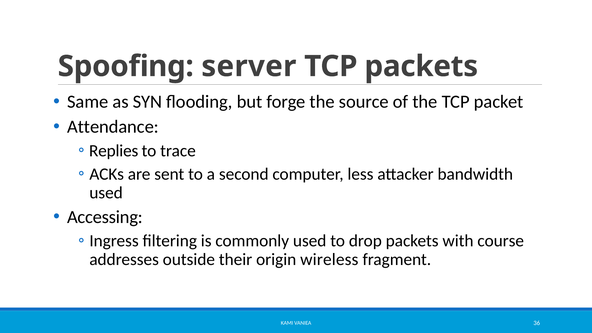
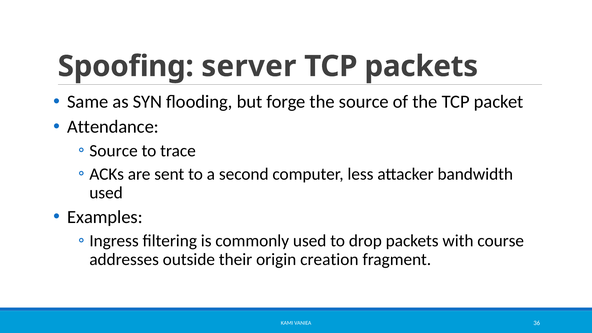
Replies: Replies -> Source (114, 151)
Accessing: Accessing -> Examples (105, 217)
wireless: wireless -> creation (329, 260)
